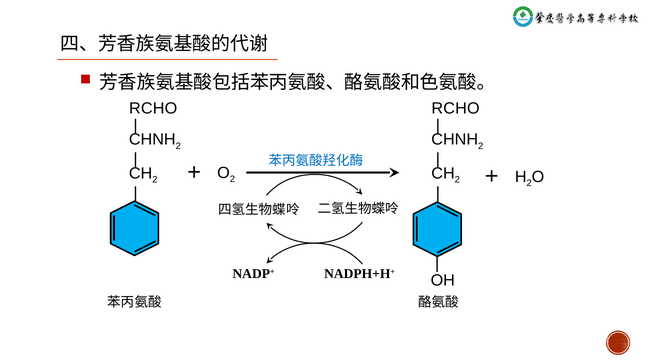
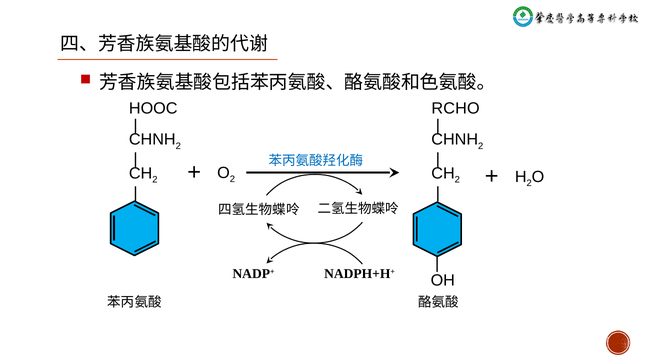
RCHO: RCHO -> HOOC (153, 109)
